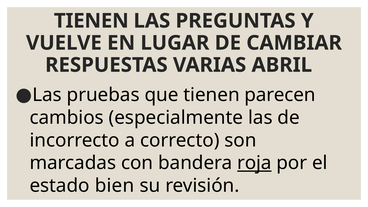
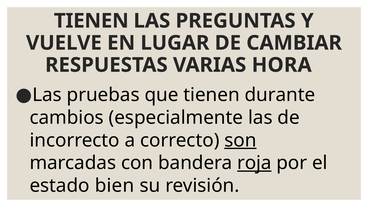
ABRIL: ABRIL -> HORA (282, 65)
parecen: parecen -> durante (280, 95)
son underline: none -> present (240, 140)
